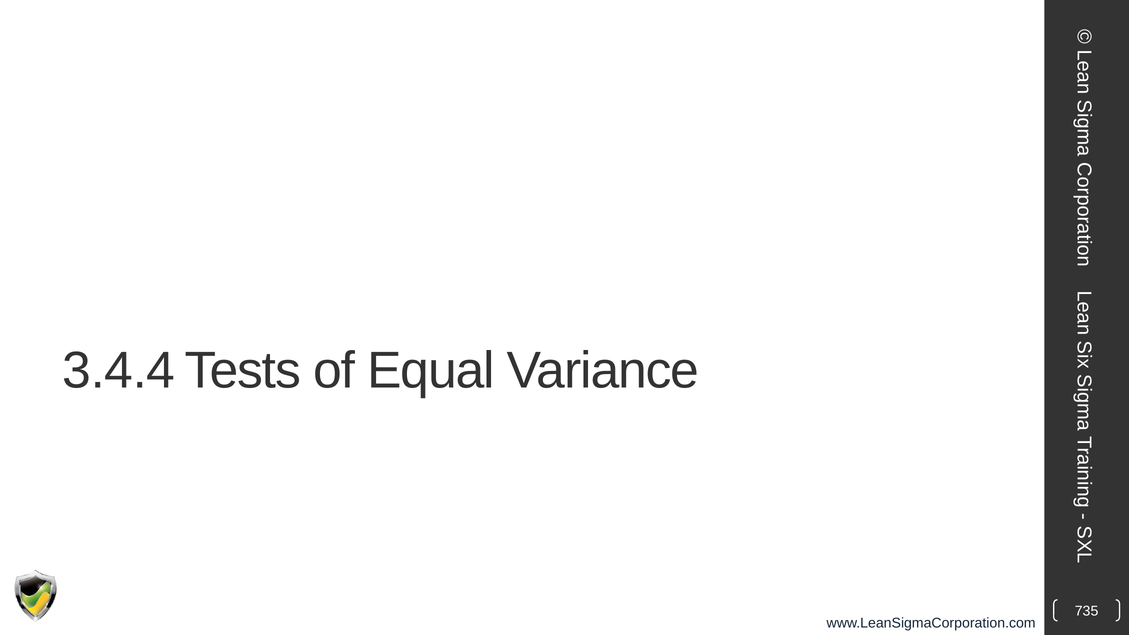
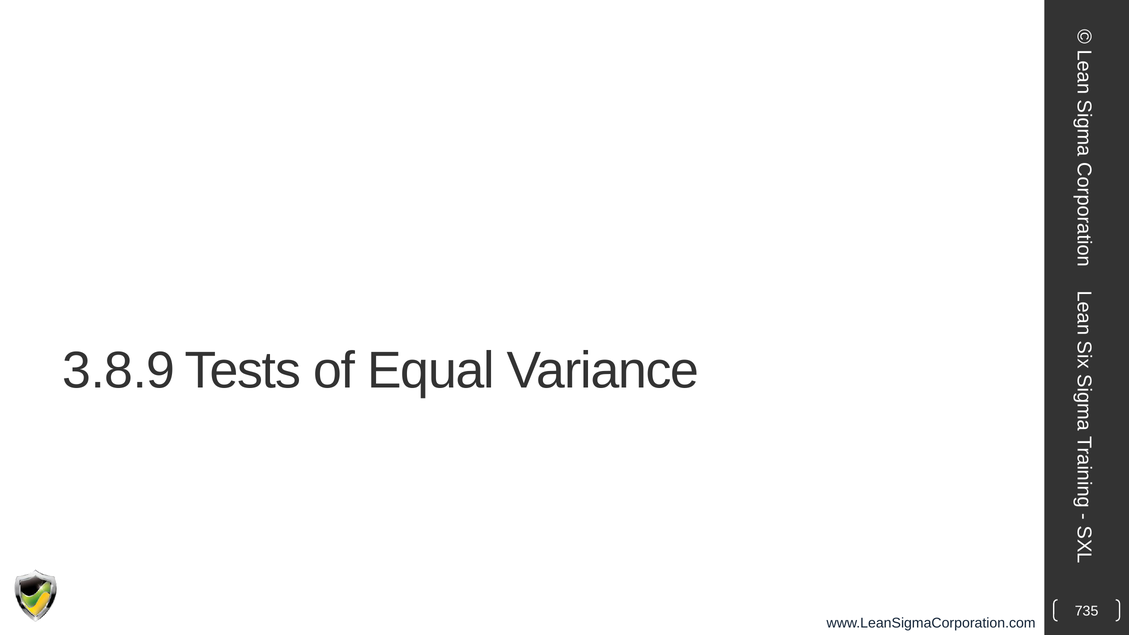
3.4.4: 3.4.4 -> 3.8.9 (119, 371)
